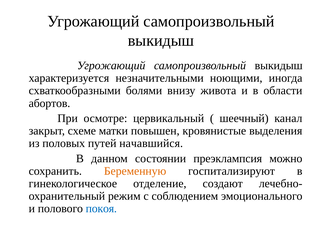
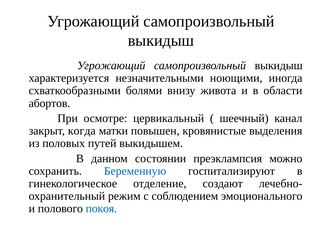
схеме: схеме -> когда (82, 131)
начавшийся: начавшийся -> выкидышем (151, 144)
Беременную colour: orange -> blue (135, 171)
